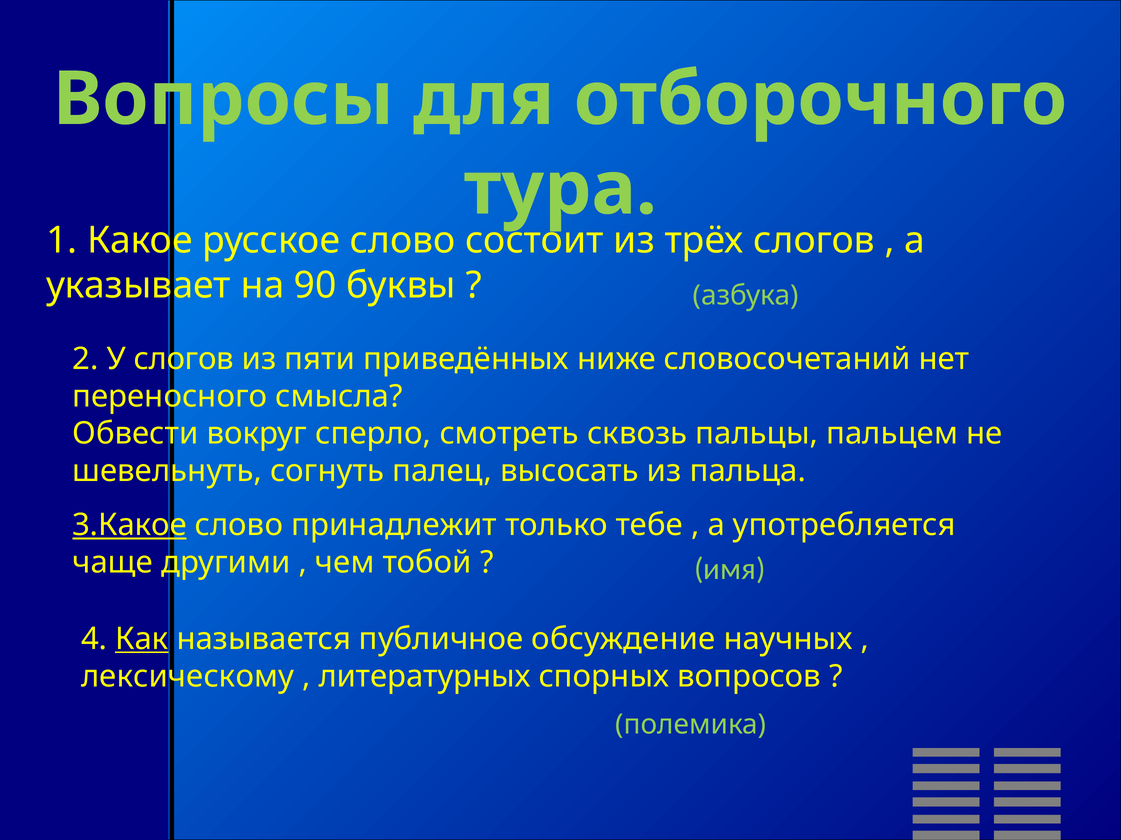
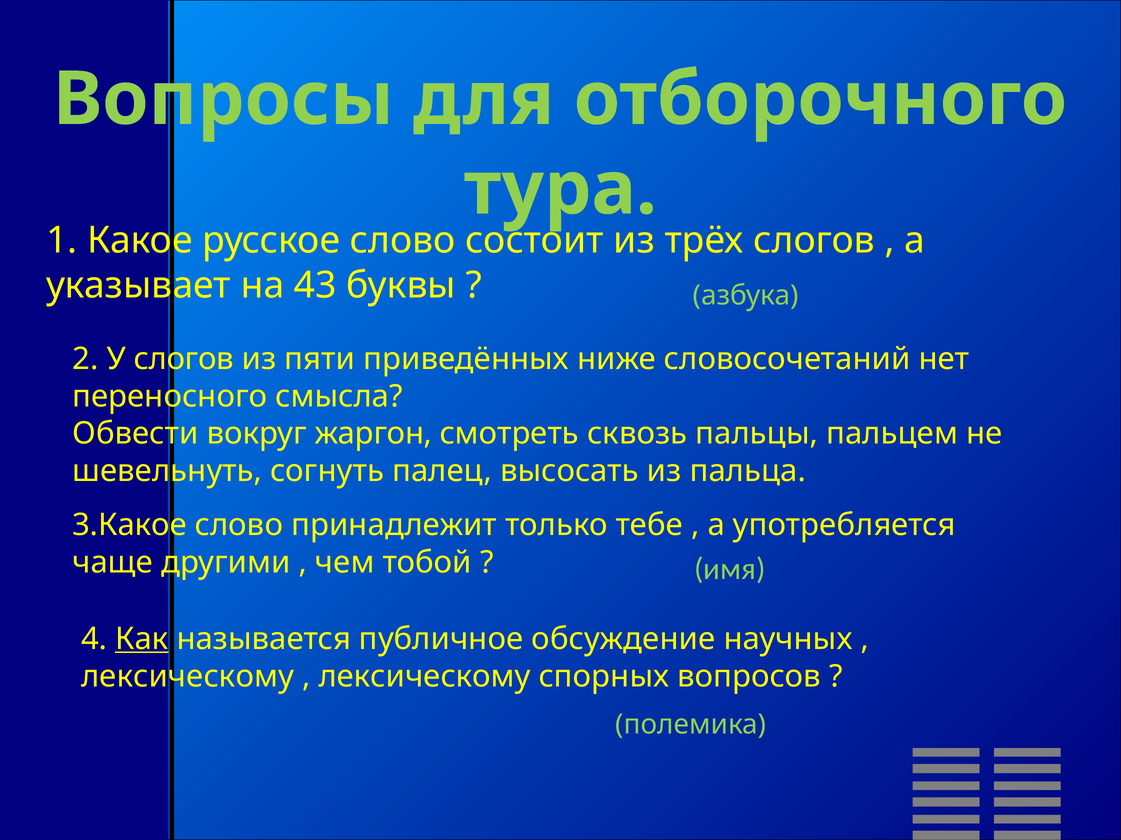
90: 90 -> 43 (315, 286)
сперло: сперло -> жаргон (373, 434)
3.Какое underline: present -> none (130, 526)
литературных: литературных -> лексическому (425, 677)
